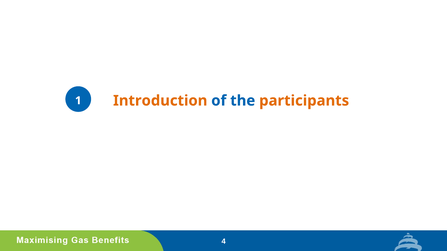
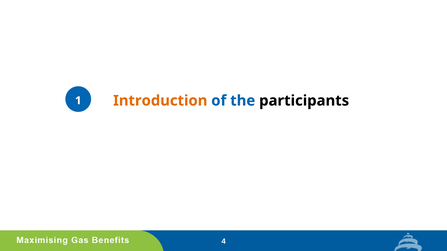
participants colour: orange -> black (304, 101)
